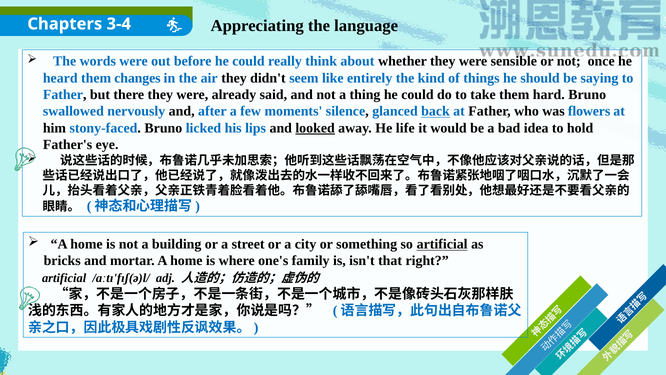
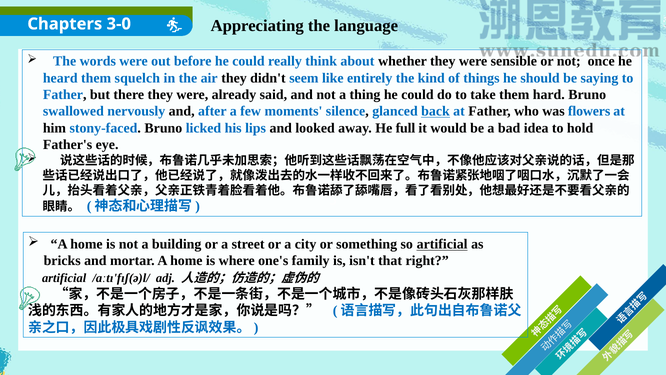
3-4: 3-4 -> 3-0 (119, 24)
changes: changes -> squelch (137, 78)
looked underline: present -> none (315, 128)
life: life -> full (405, 128)
